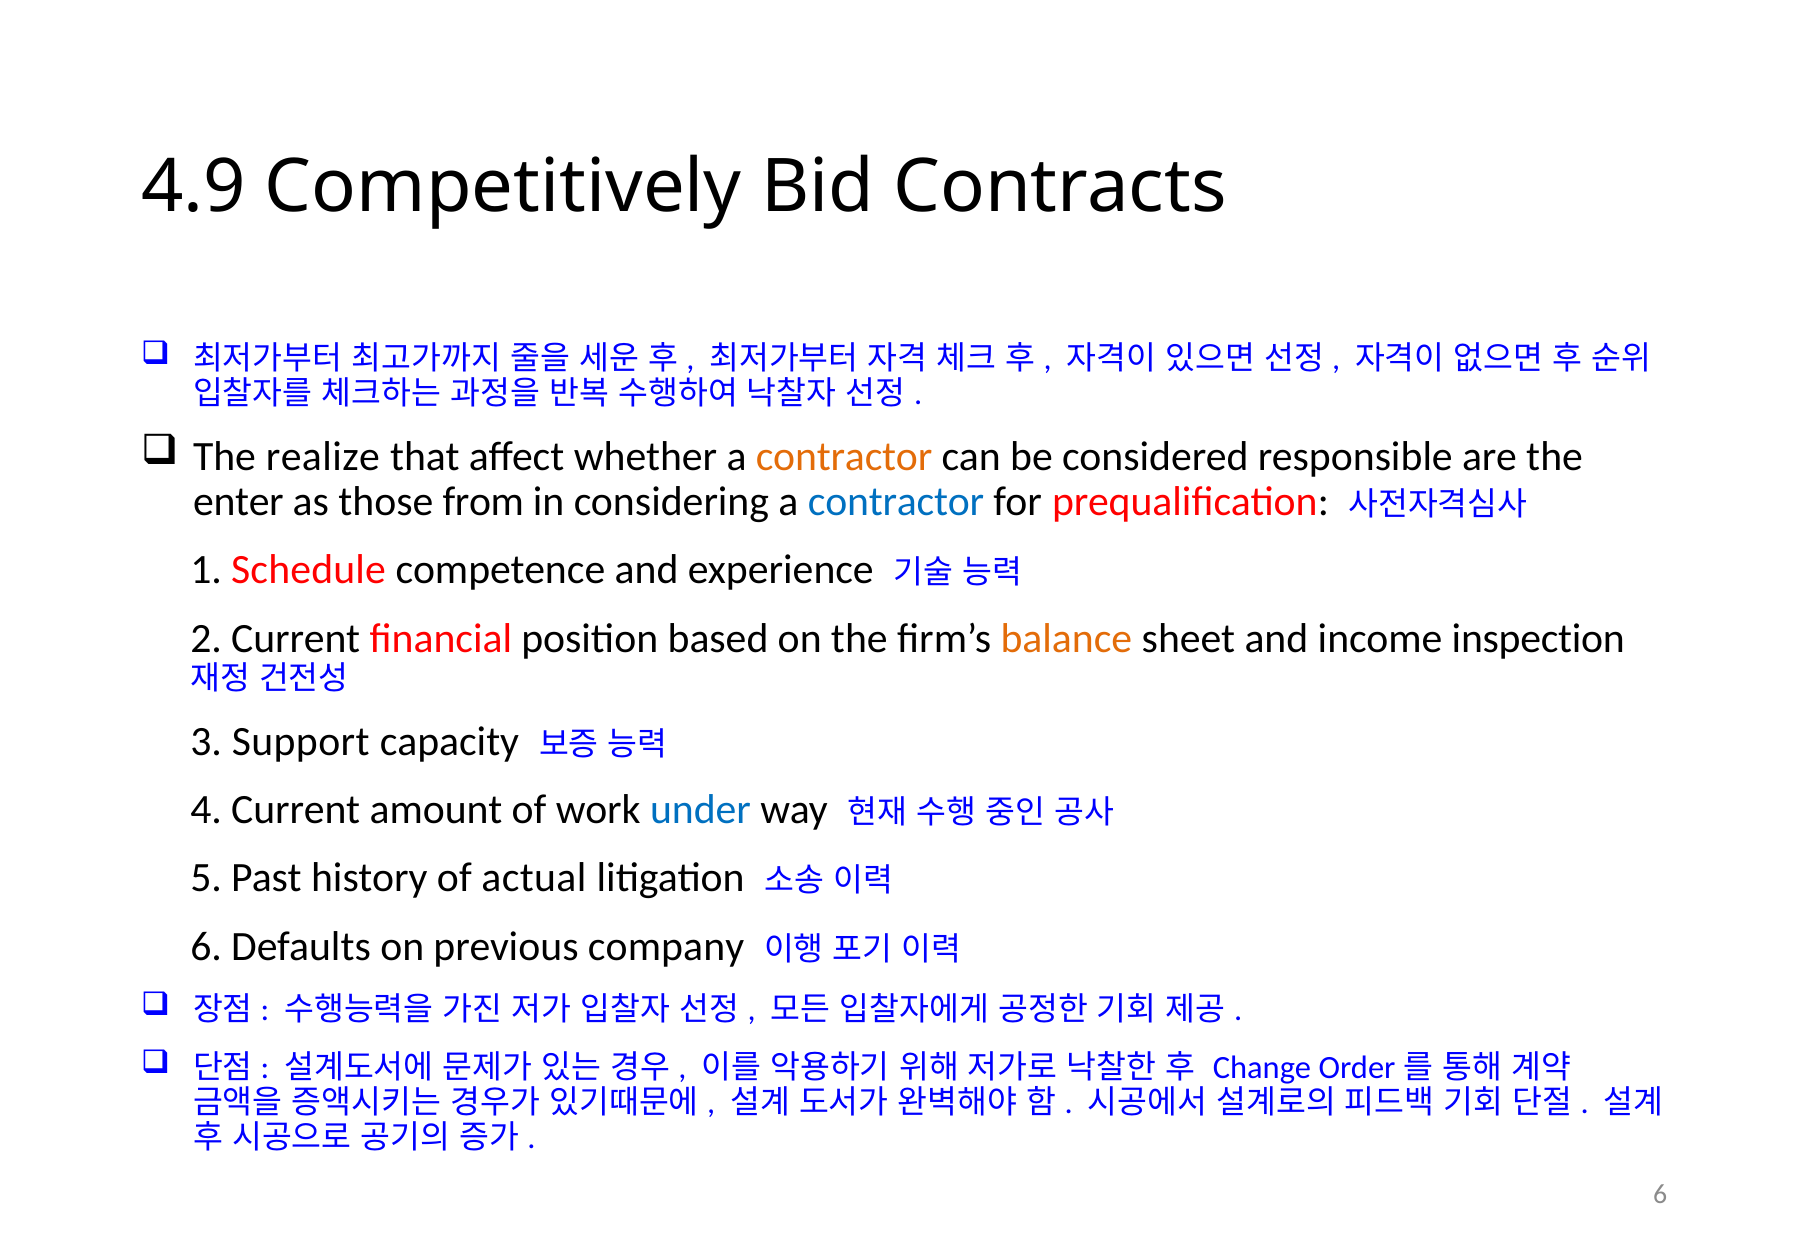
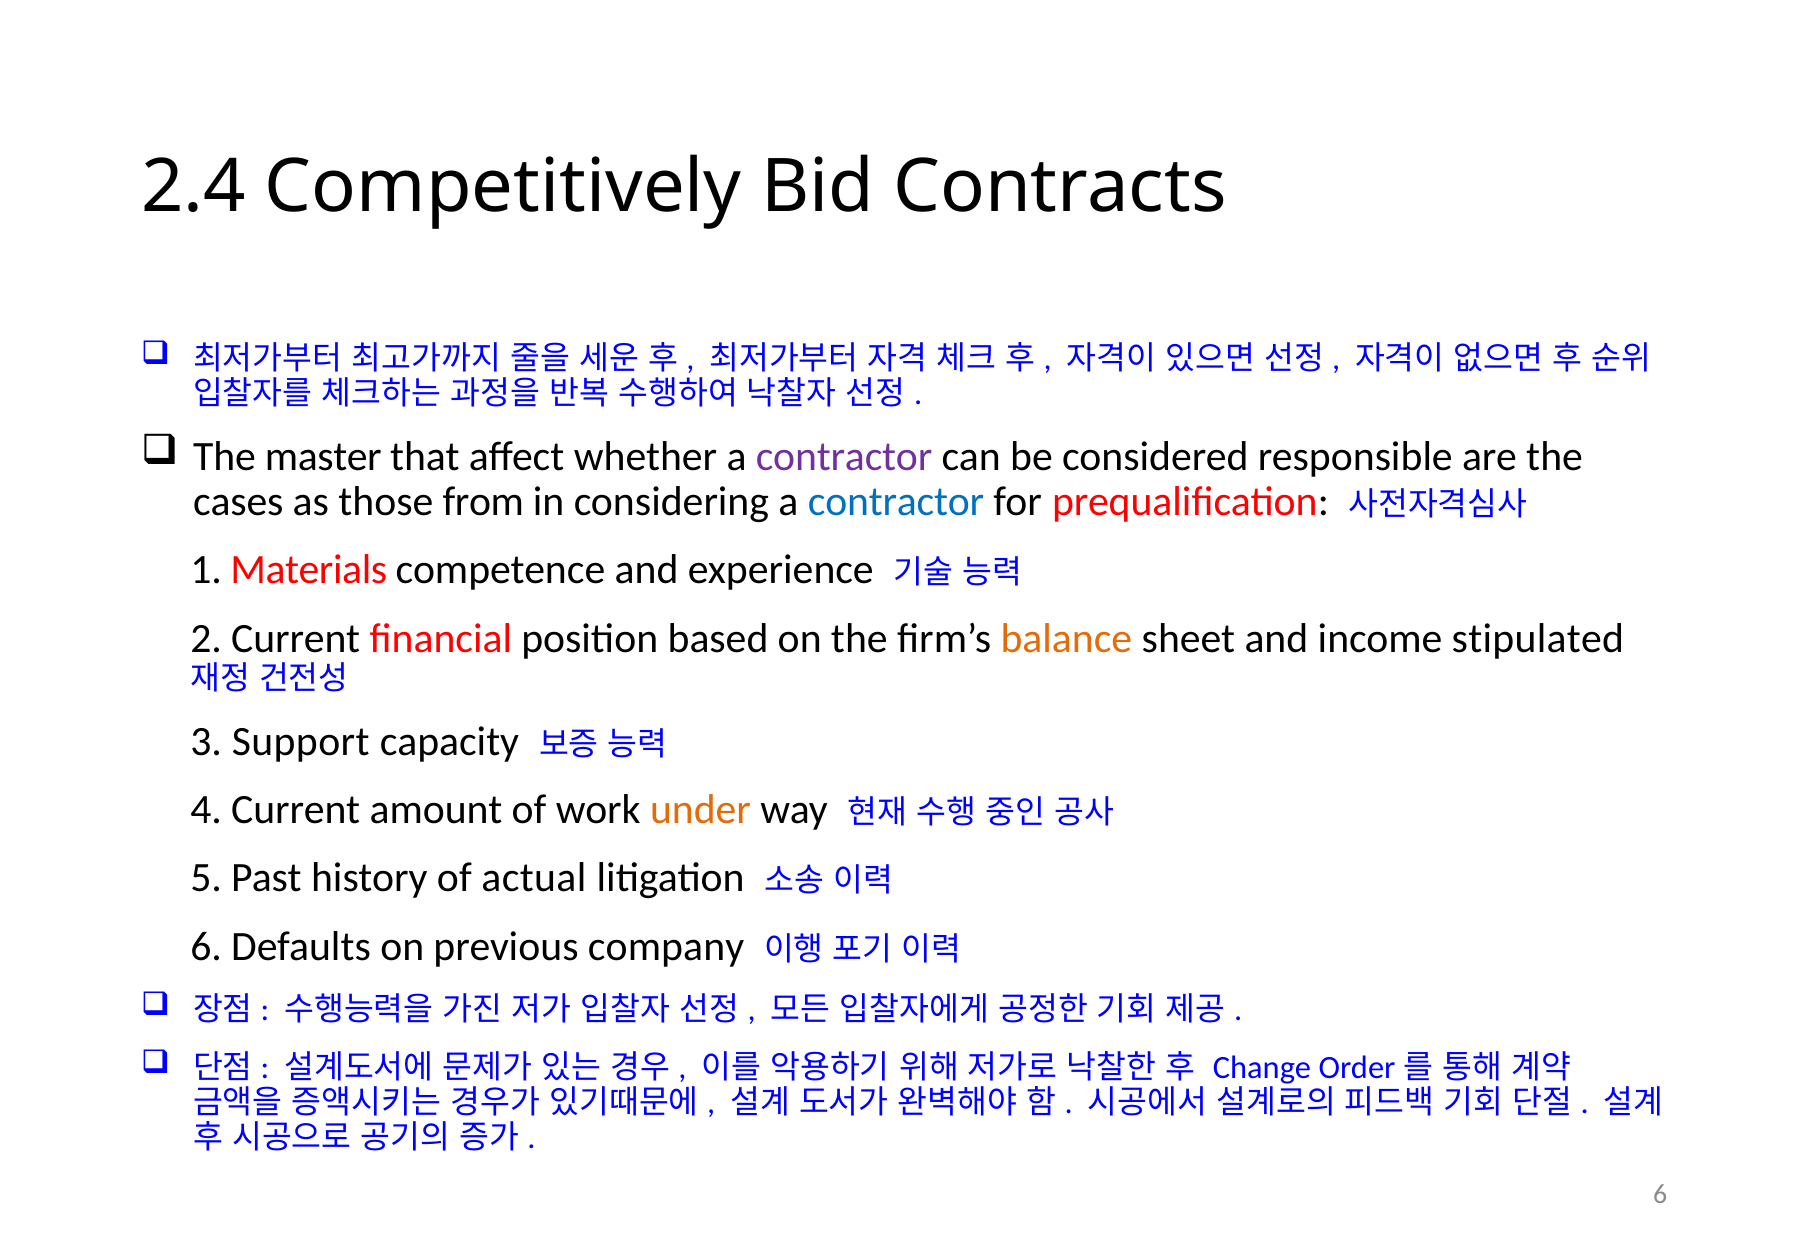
4.9: 4.9 -> 2.4 (193, 187)
realize: realize -> master (323, 457)
contractor colour: orange -> purple (844, 457)
enter: enter -> cases (238, 502)
Schedule: Schedule -> Materials (309, 571)
inspection: inspection -> stipulated (1538, 639)
under colour: blue -> orange (700, 810)
